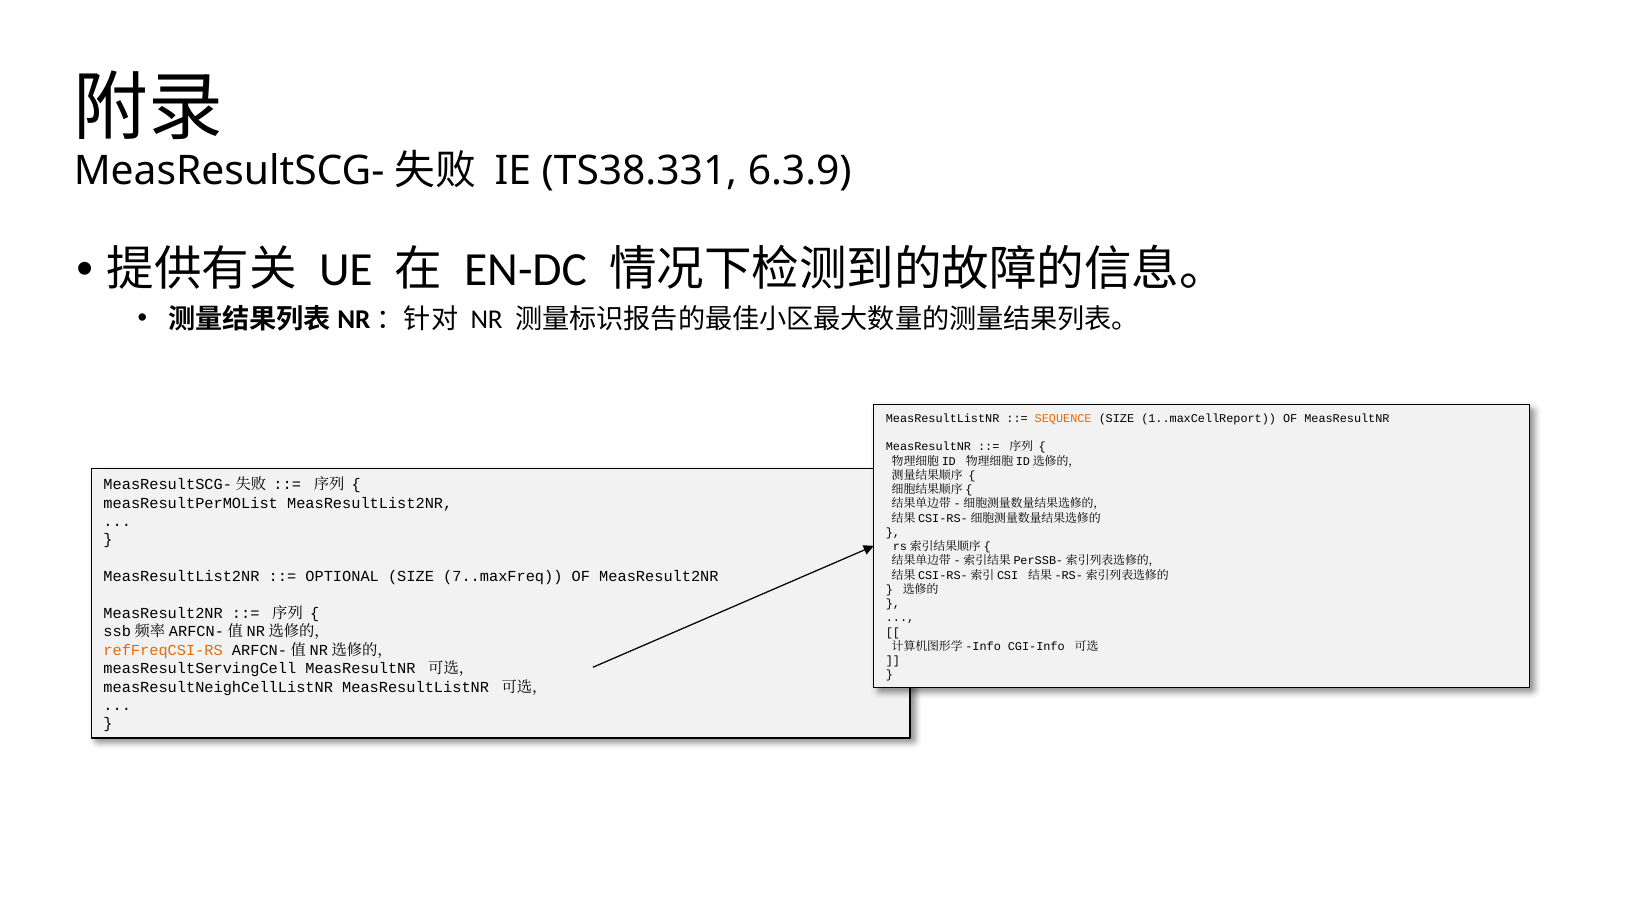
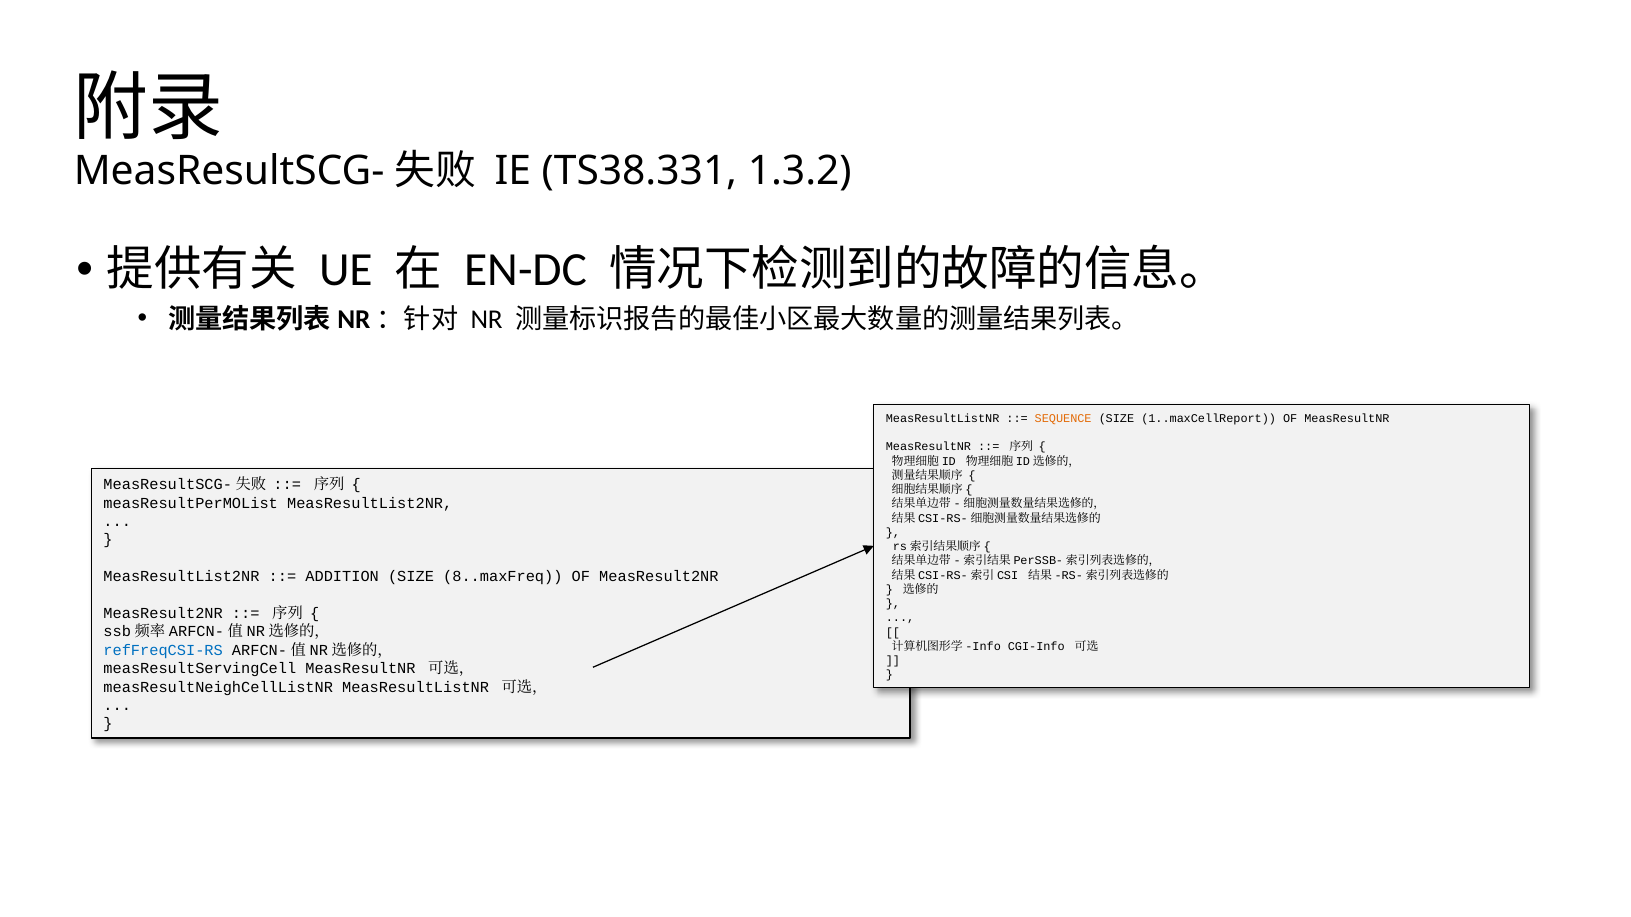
6.3.9: 6.3.9 -> 1.3.2 (800, 171)
OPTIONAL: OPTIONAL -> ADDITION (342, 577)
7..maxFreq: 7..maxFreq -> 8..maxFreq (503, 577)
refFreqCSI-RS colour: orange -> blue (163, 651)
